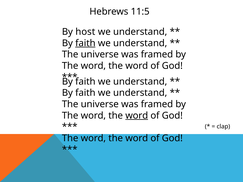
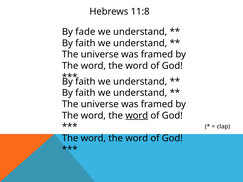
11:5: 11:5 -> 11:8 (140, 12)
host: host -> fade (85, 32)
faith underline: present -> none (85, 43)
